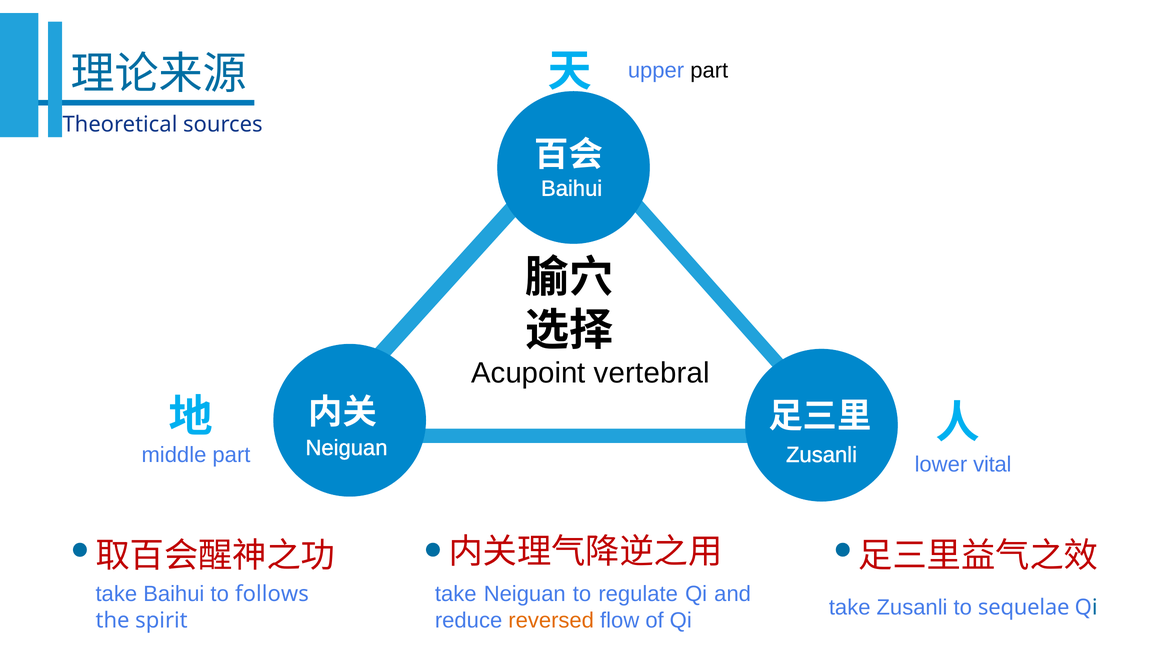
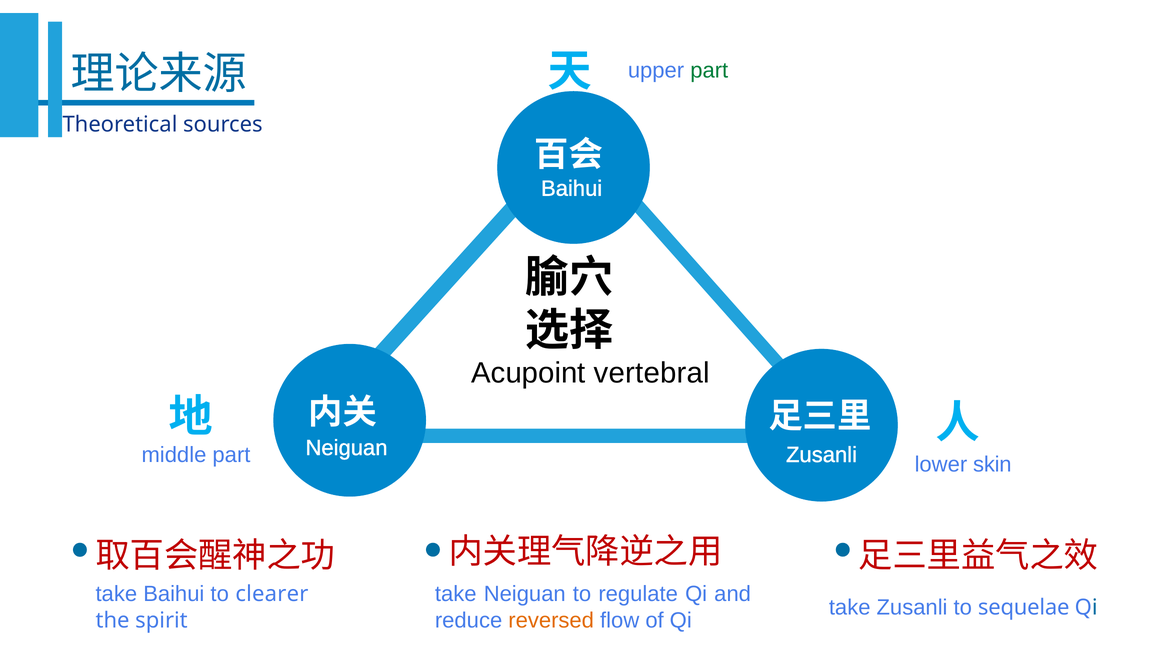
part colour: black -> green (709, 70)
vital: vital -> skin (992, 465)
follows: follows -> clearer (272, 594)
